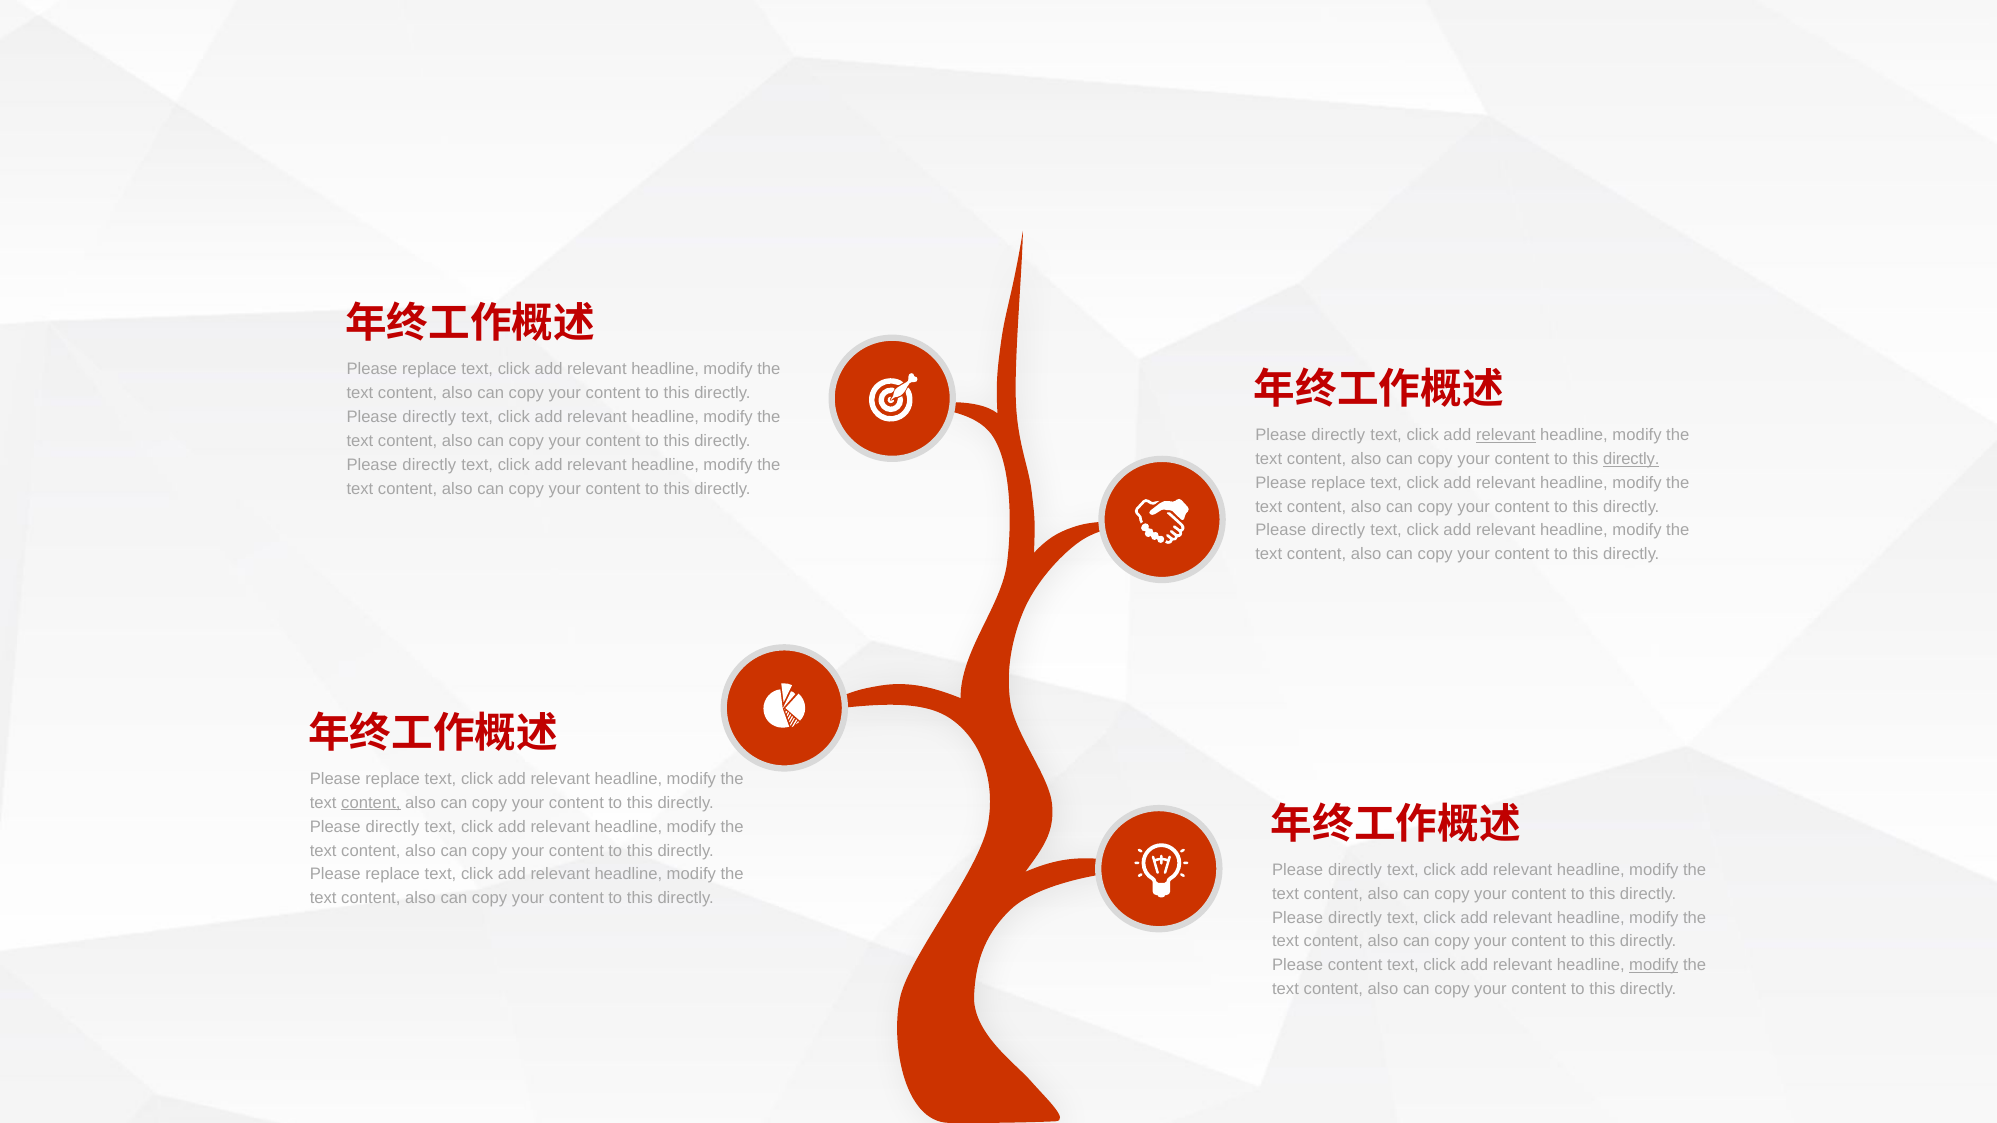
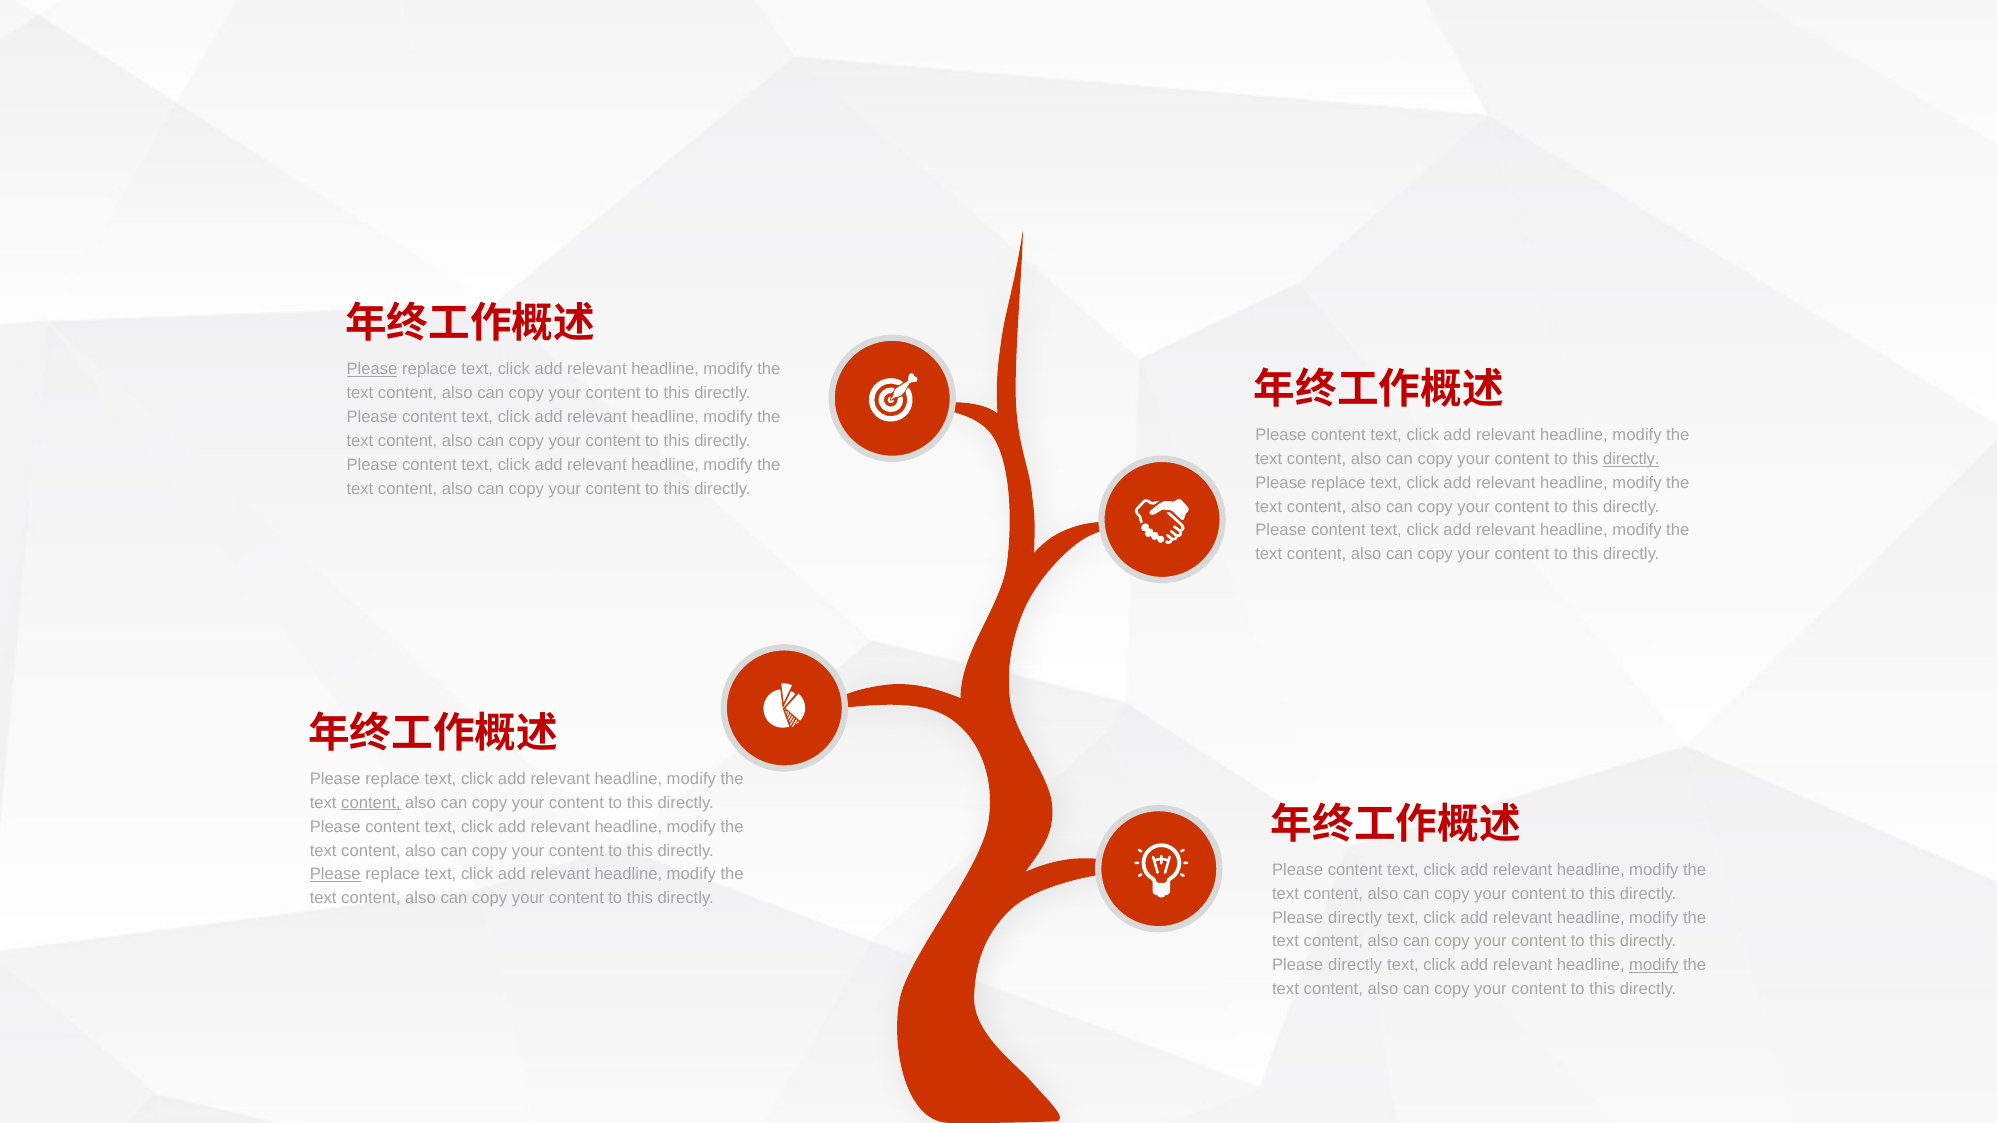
Please underline: none -> present (372, 370)
directly: directly -> content (429, 417)
directly: directly -> content (1338, 435)
relevant underline: present -> none (1506, 435)
directly: directly -> content (429, 465)
directly: directly -> content (1338, 531)
directly: directly -> content (393, 827)
directly: directly -> content (1355, 870)
Please underline: none -> present (335, 875)
content: content -> directly (1355, 966)
